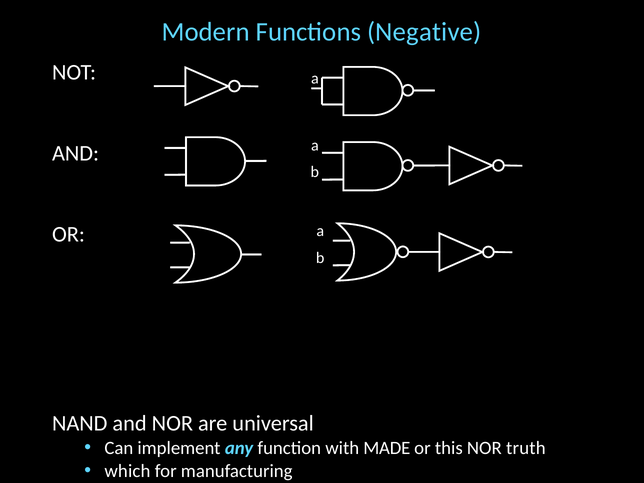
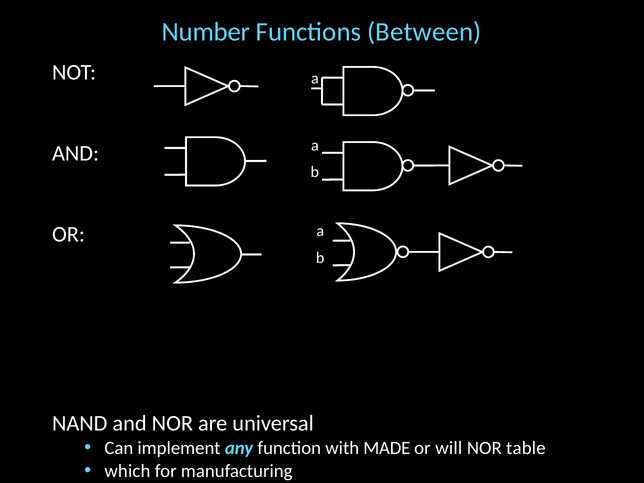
Modern: Modern -> Number (206, 32)
Negative: Negative -> Between (424, 32)
this: this -> will (449, 448)
truth: truth -> table (526, 448)
